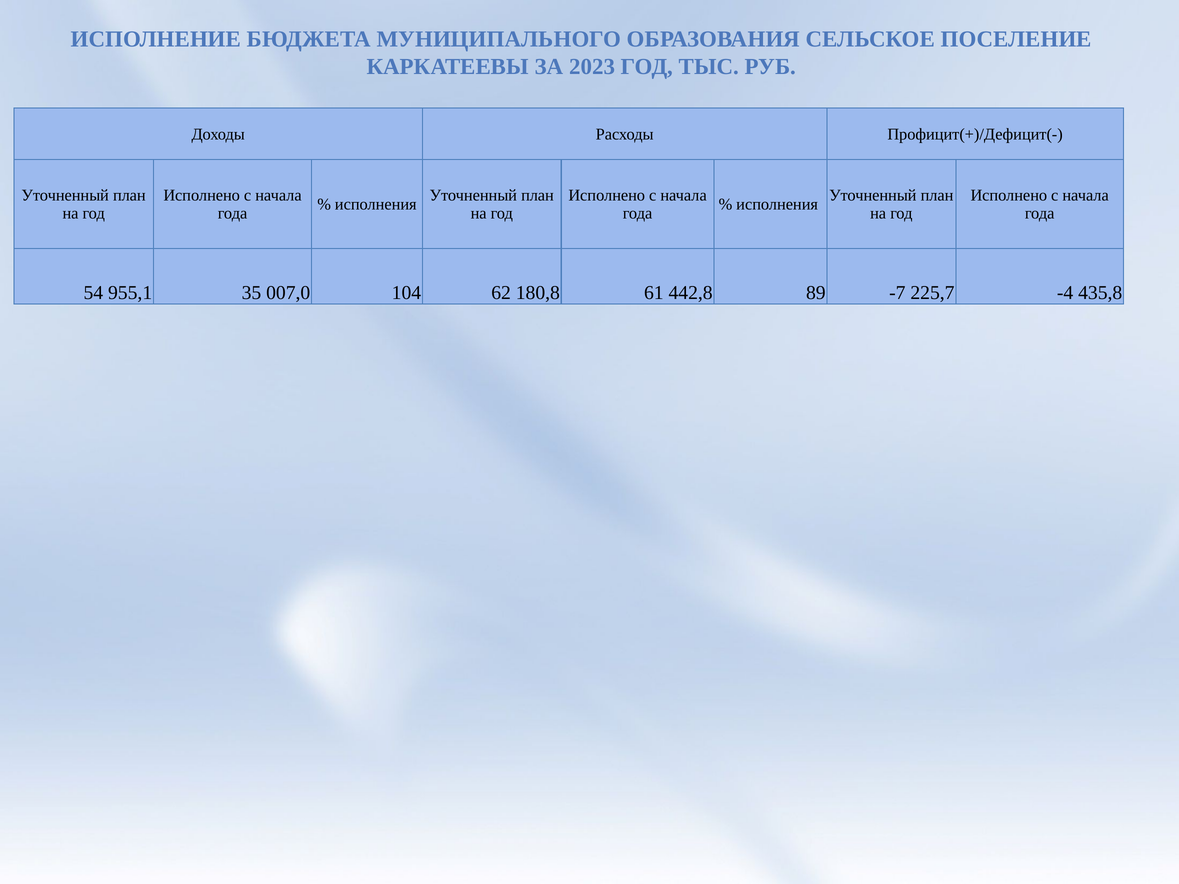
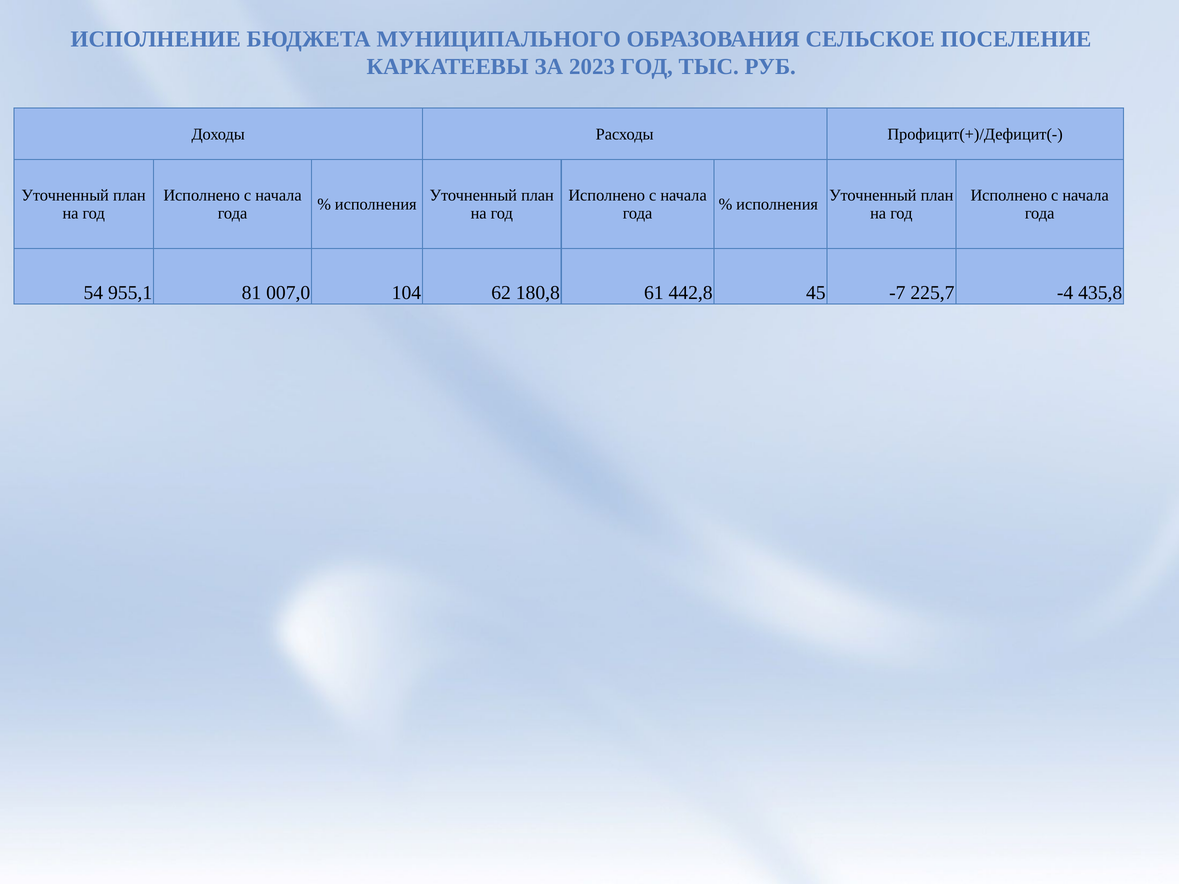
35: 35 -> 81 (251, 293)
89: 89 -> 45 (816, 293)
